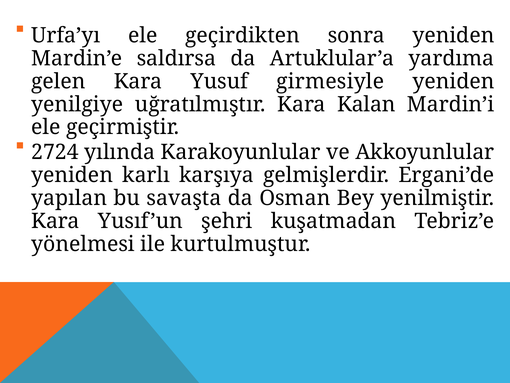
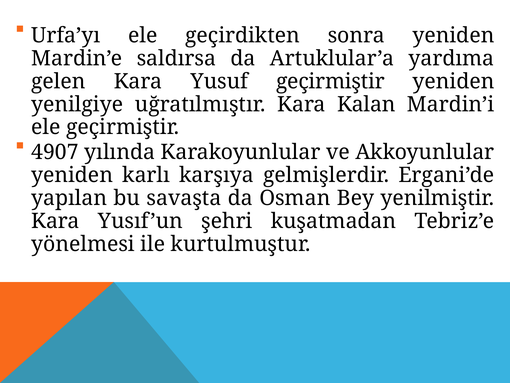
Yusuf girmesiyle: girmesiyle -> geçirmiştir (330, 81)
2724: 2724 -> 4907 (55, 152)
